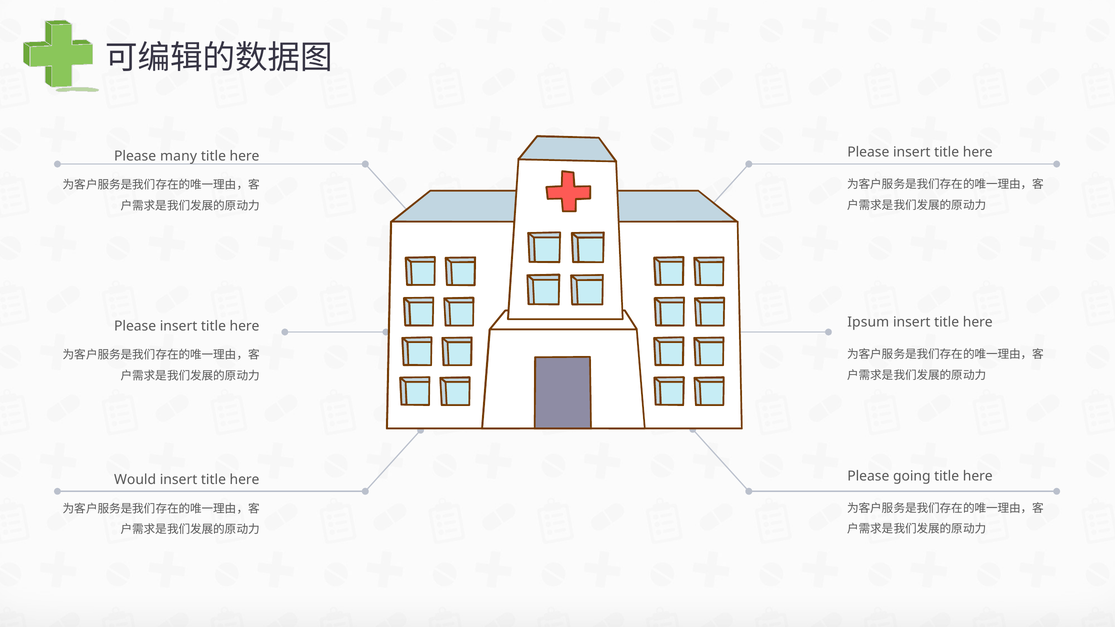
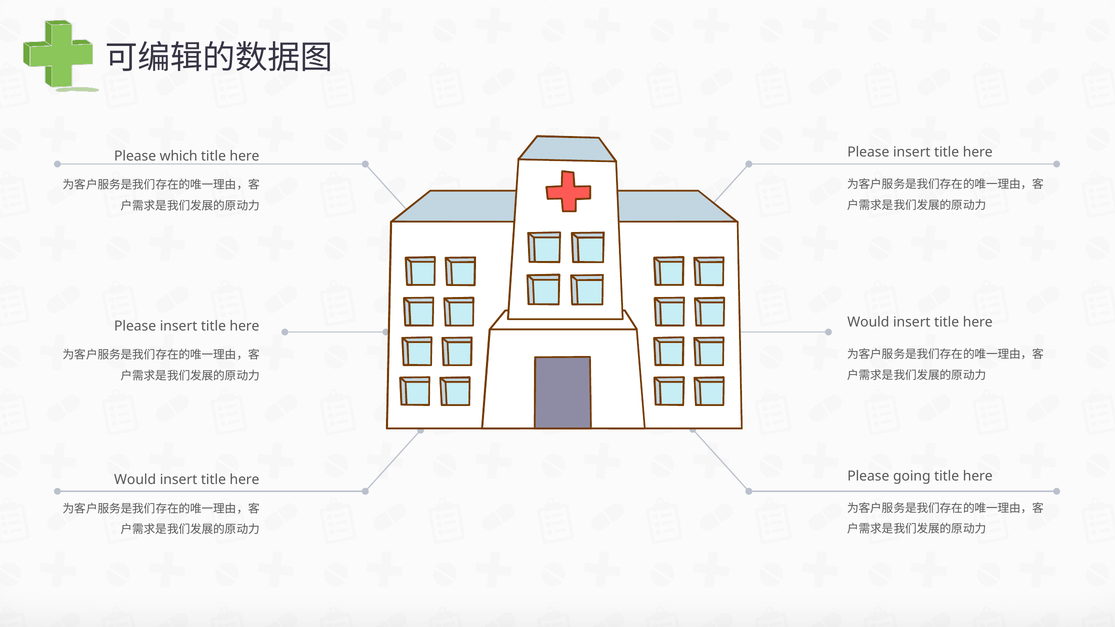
many: many -> which (179, 156)
Ipsum: Ipsum -> Would (868, 322)
